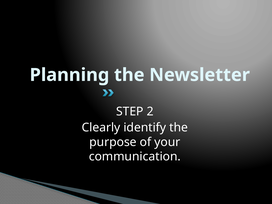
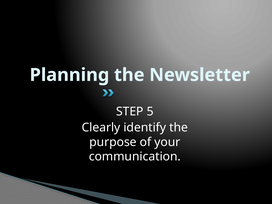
2: 2 -> 5 (150, 112)
